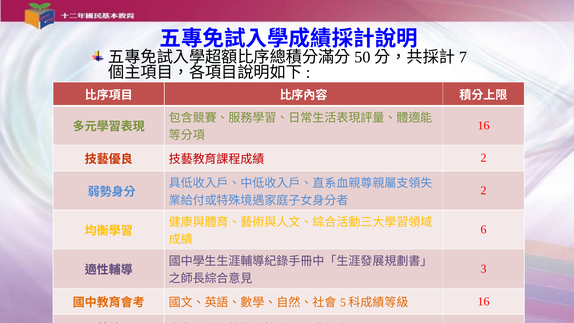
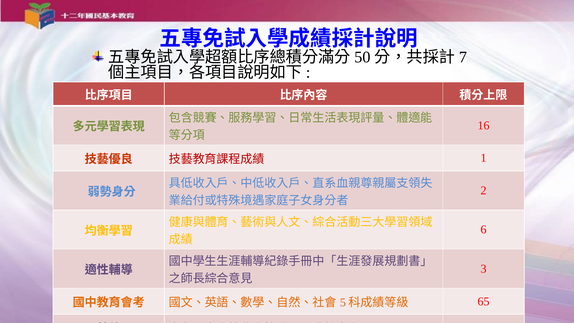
2: 2 -> 1 (484, 158)
16: 16 -> 65 (484, 301)
